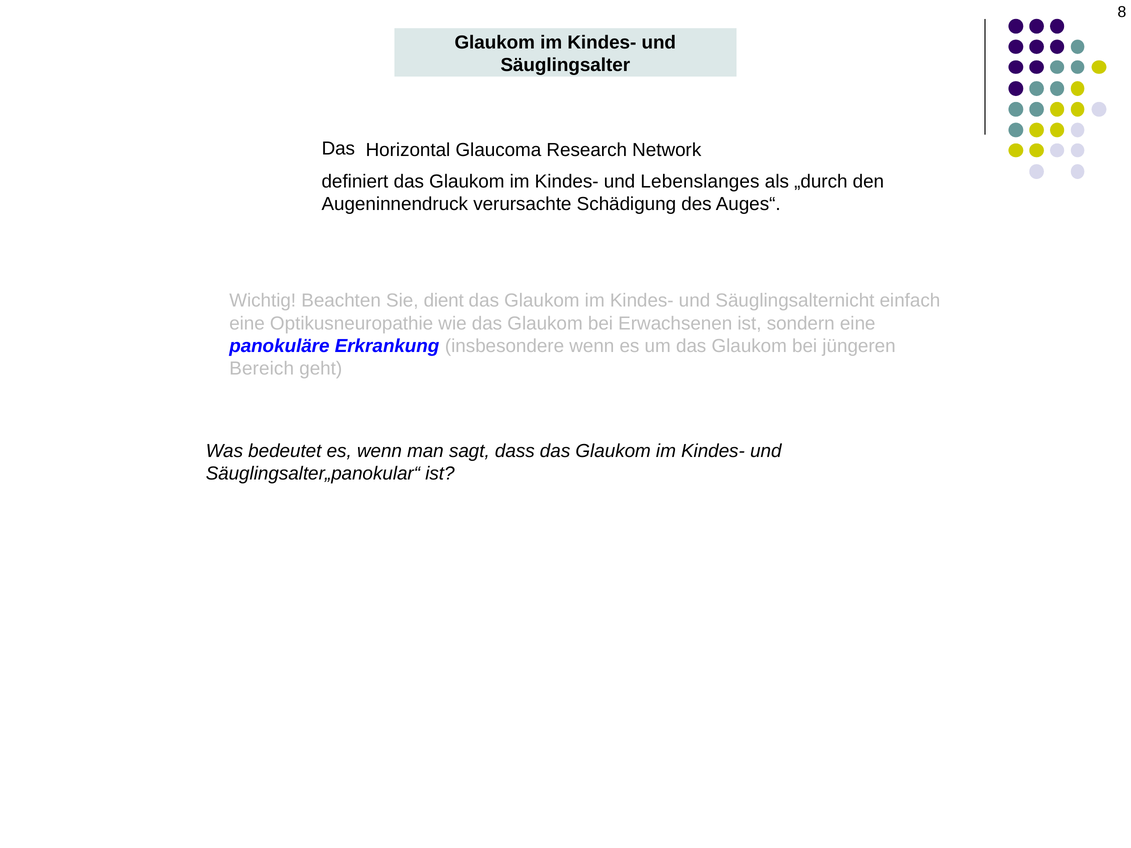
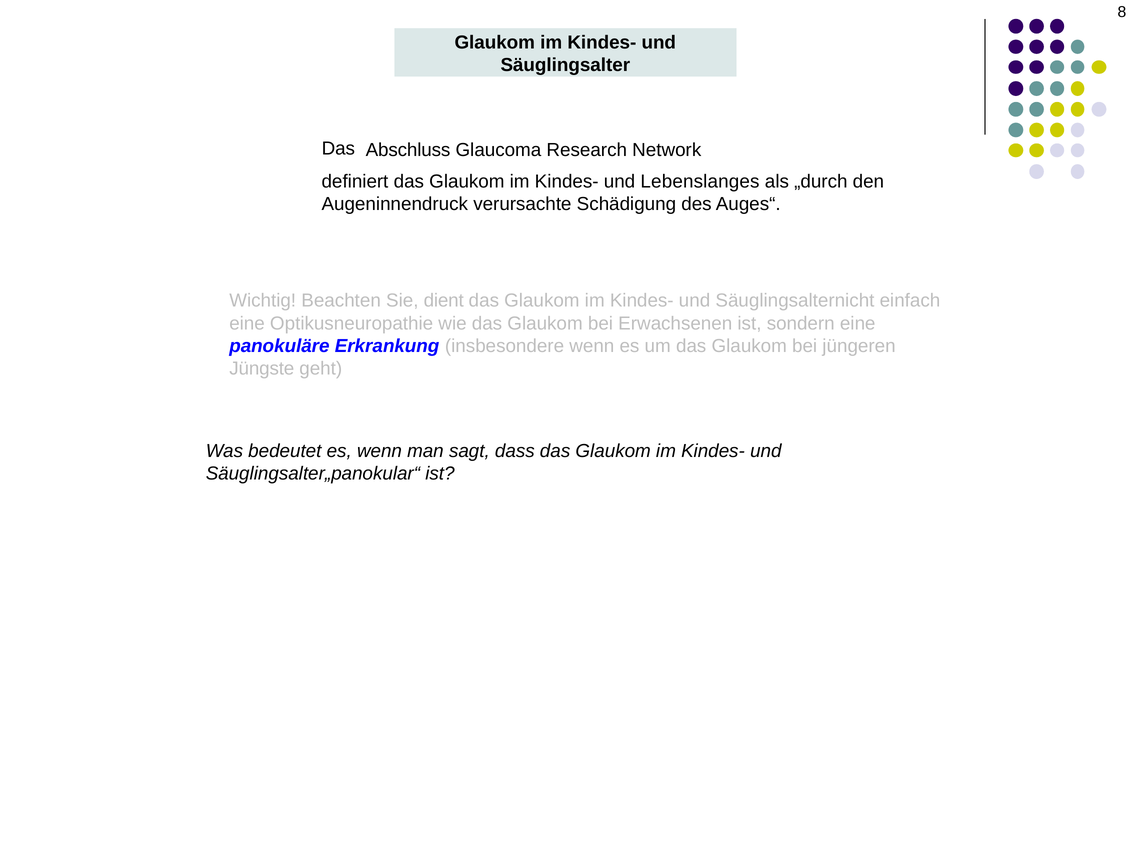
Horizontal: Horizontal -> Abschluss (408, 150)
Bereich: Bereich -> Jüngste (262, 369)
